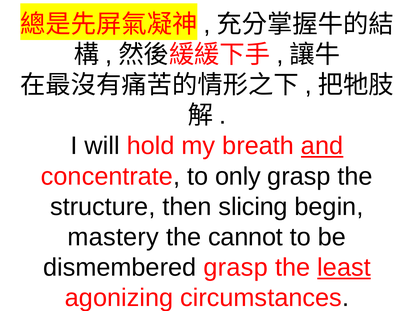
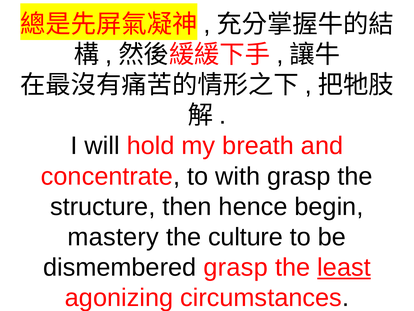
and underline: present -> none (322, 146)
only: only -> with (238, 176)
slicing: slicing -> hence (253, 206)
cannot: cannot -> culture (246, 237)
